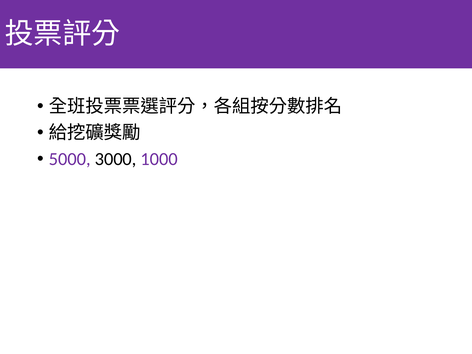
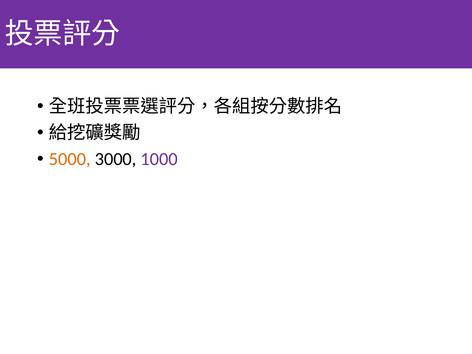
5000 colour: purple -> orange (70, 159)
